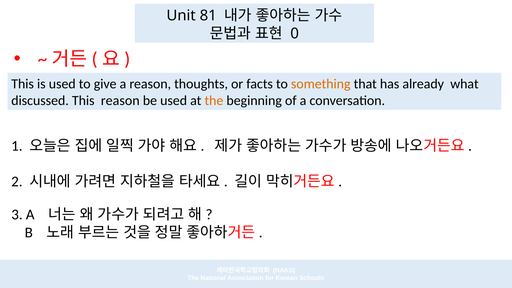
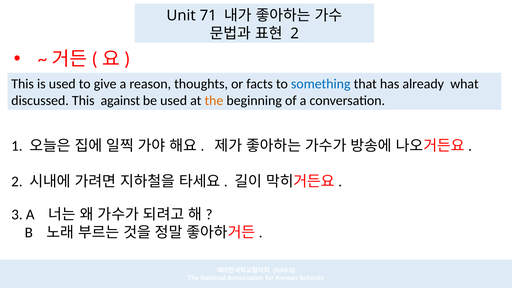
81: 81 -> 71 (208, 16)
0: 0 -> 2 (295, 33)
something colour: orange -> blue (321, 84)
This reason: reason -> against (120, 101)
